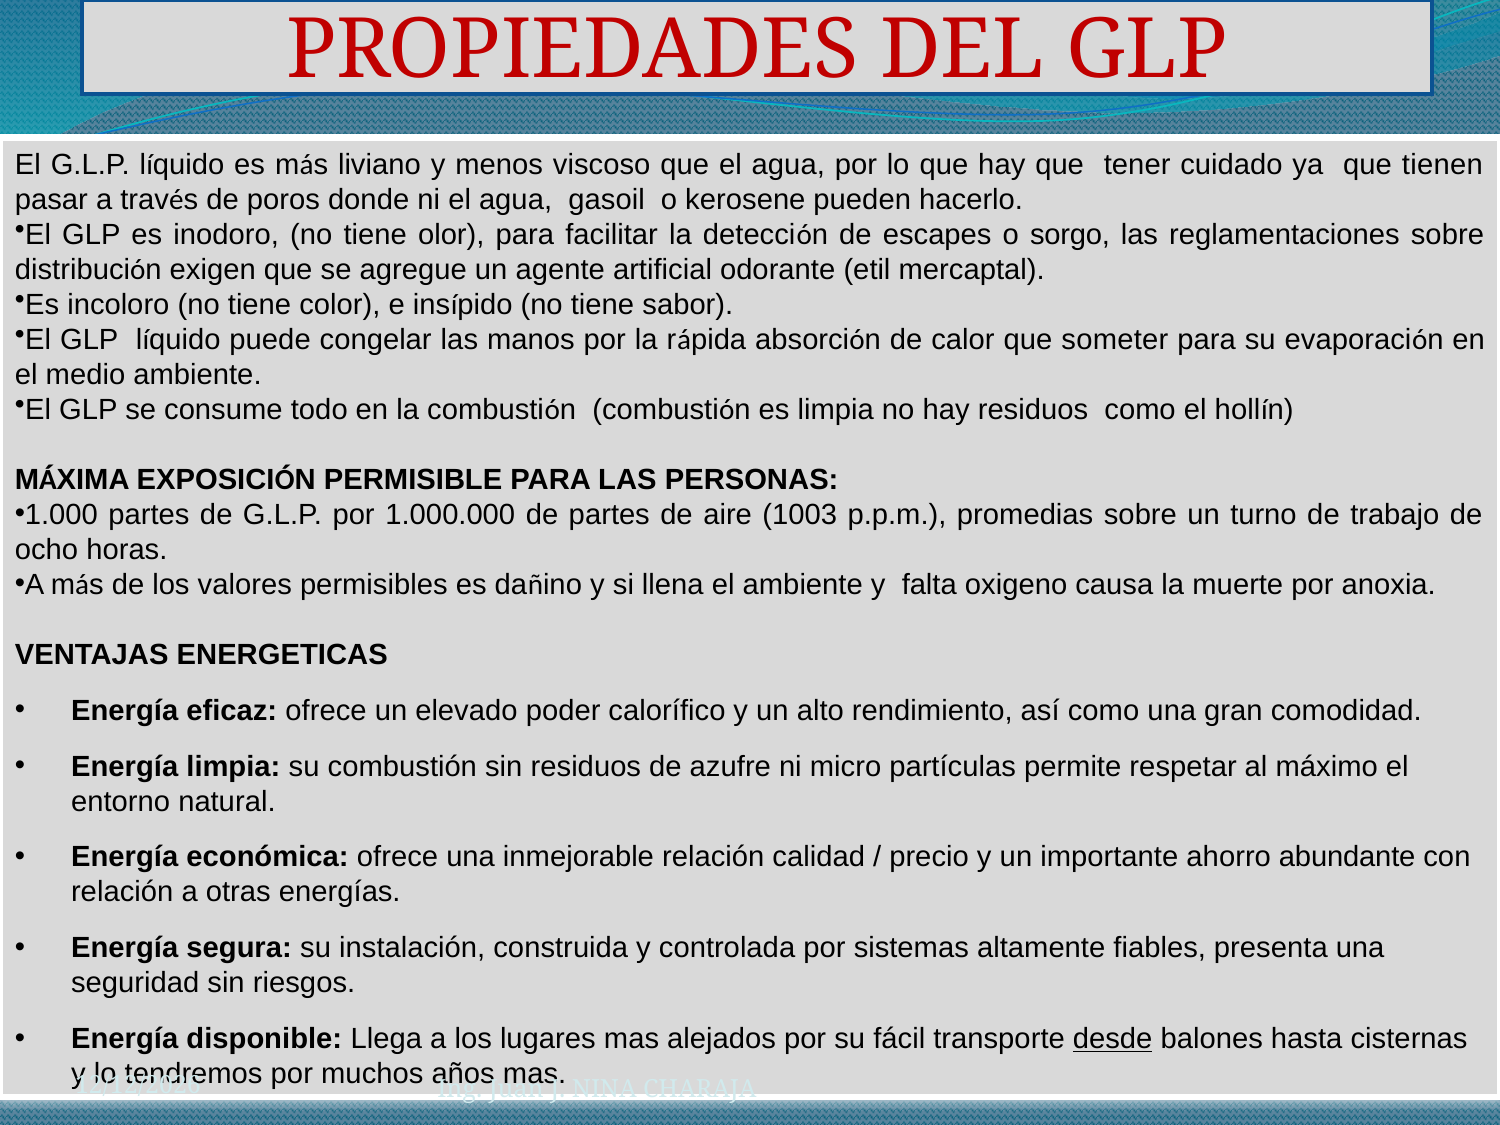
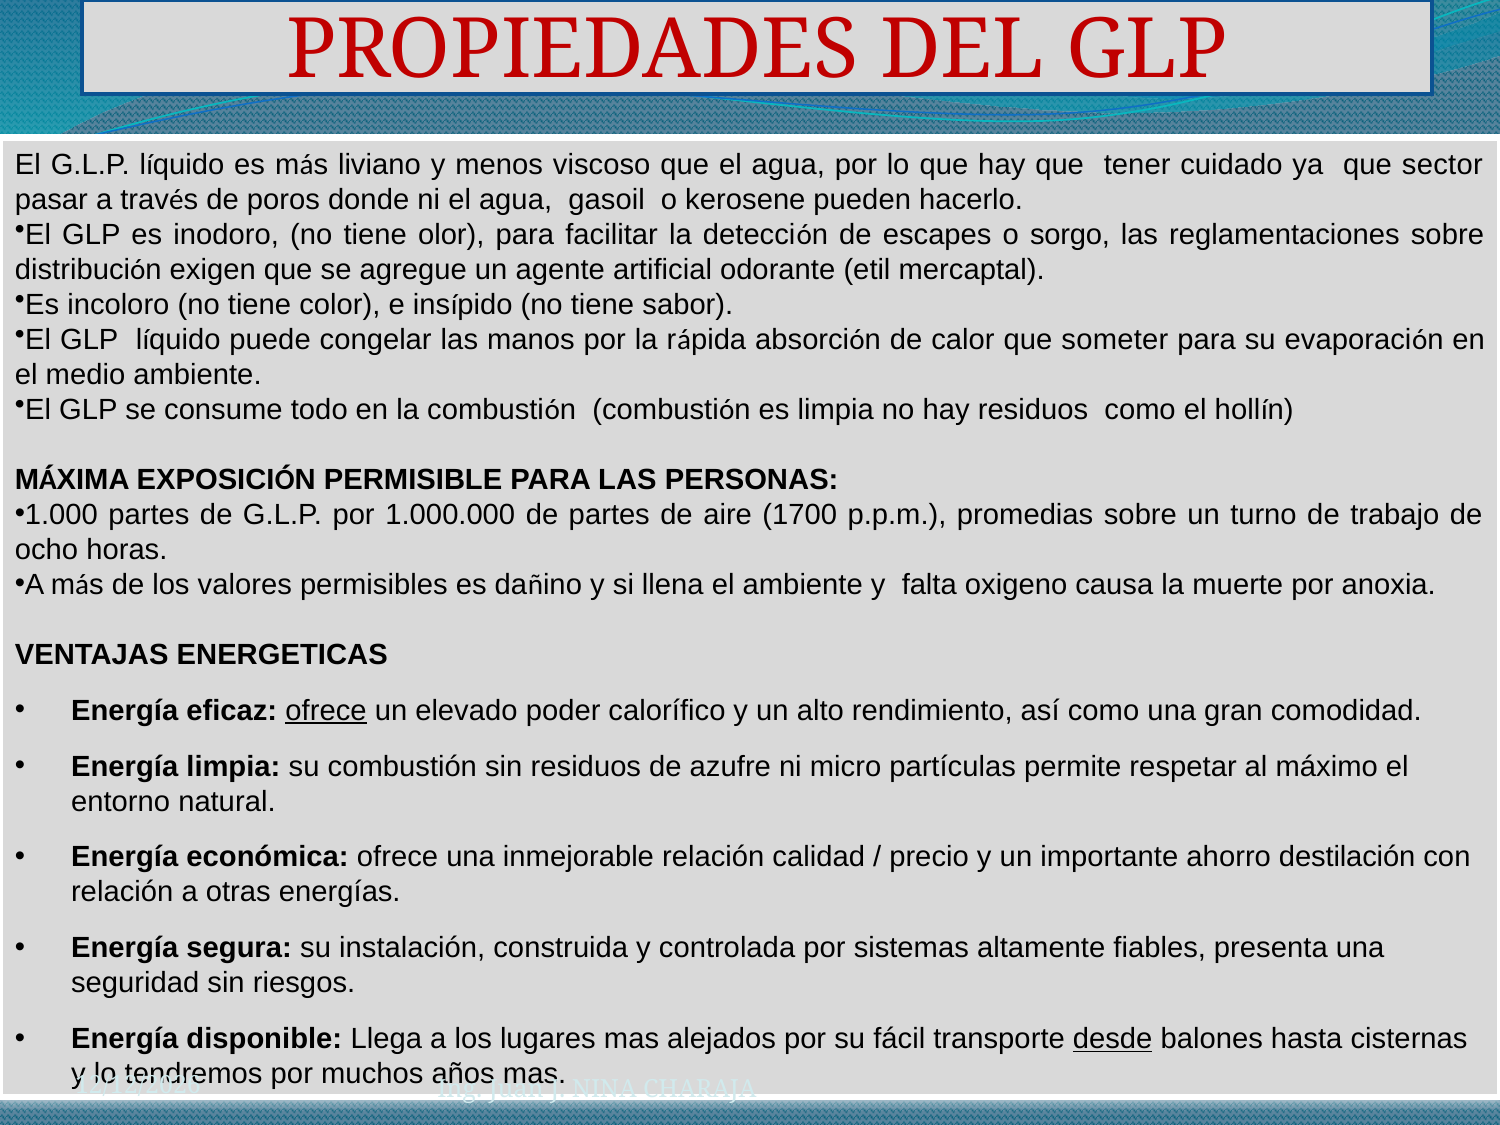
tienen: tienen -> sector (1442, 164)
1003: 1003 -> 1700 (800, 515)
ofrece underline: none -> present (326, 711)
abundante: abundante -> destilación (1347, 857)
